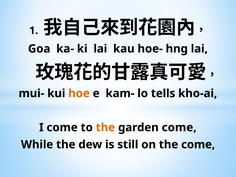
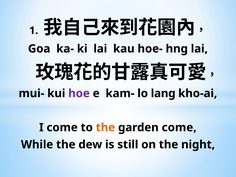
hoe colour: orange -> purple (79, 93)
tells: tells -> lang (163, 93)
the come: come -> night (198, 145)
